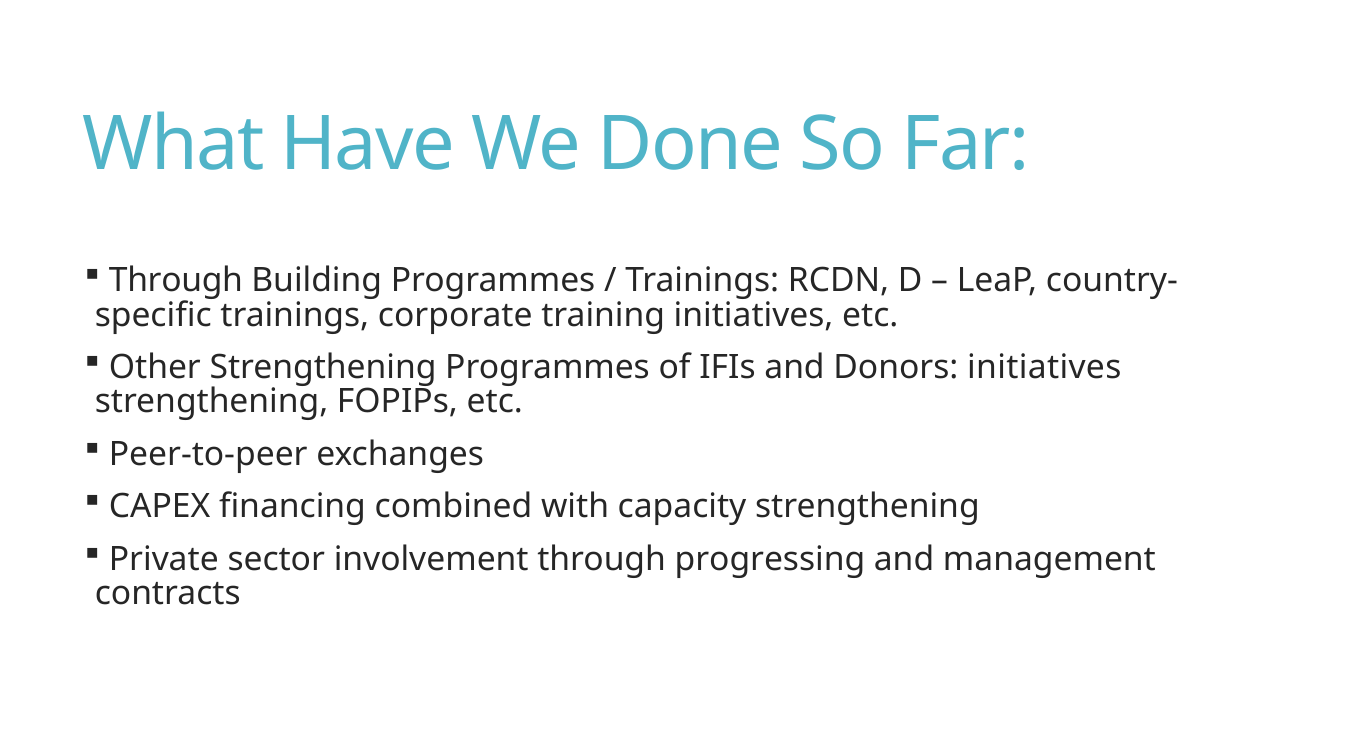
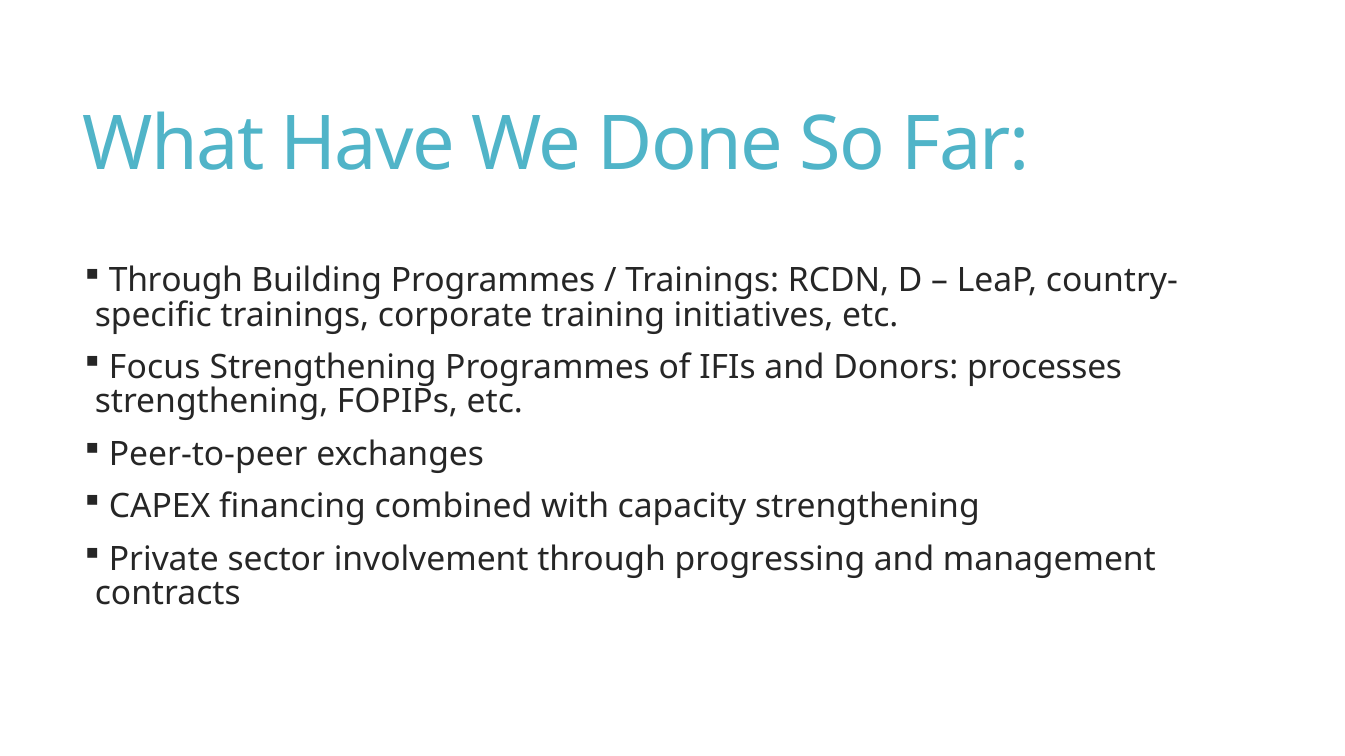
Other: Other -> Focus (155, 368)
Donors initiatives: initiatives -> processes (1045, 368)
